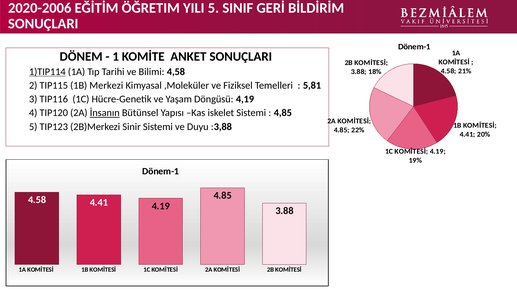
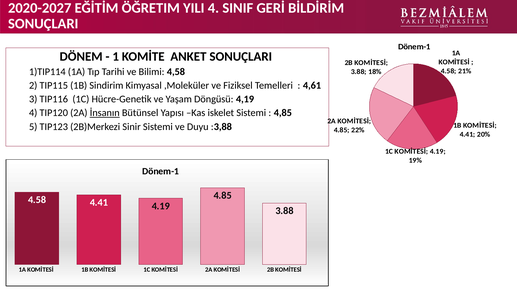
2020-2006: 2020-2006 -> 2020-2027 (40, 8)
YILI 5: 5 -> 4 (213, 8)
1)TIP114 underline: present -> none (47, 72)
Merkezi: Merkezi -> Sindirim (106, 85)
5,81: 5,81 -> 4,61 (312, 85)
